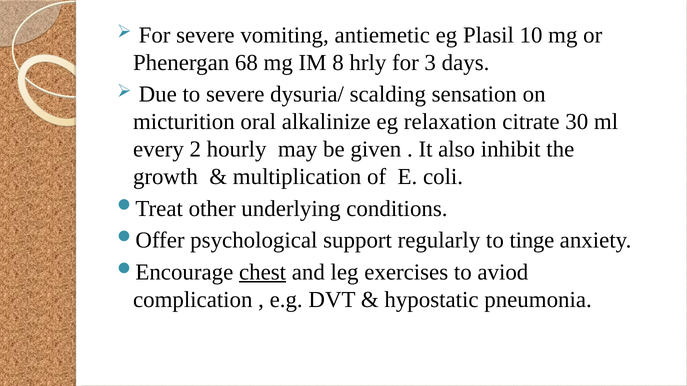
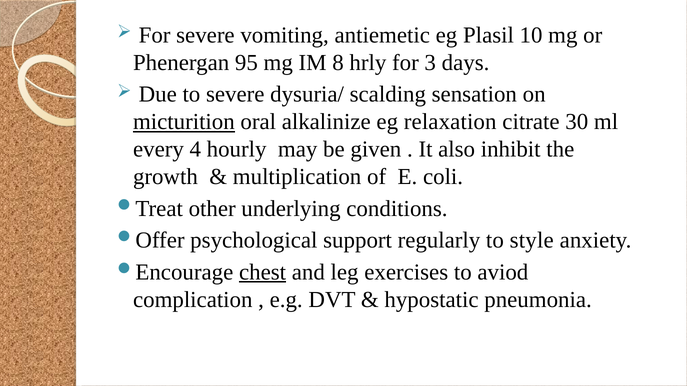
68: 68 -> 95 (246, 63)
micturition underline: none -> present (184, 122)
2: 2 -> 4 (195, 149)
tinge: tinge -> style (532, 241)
